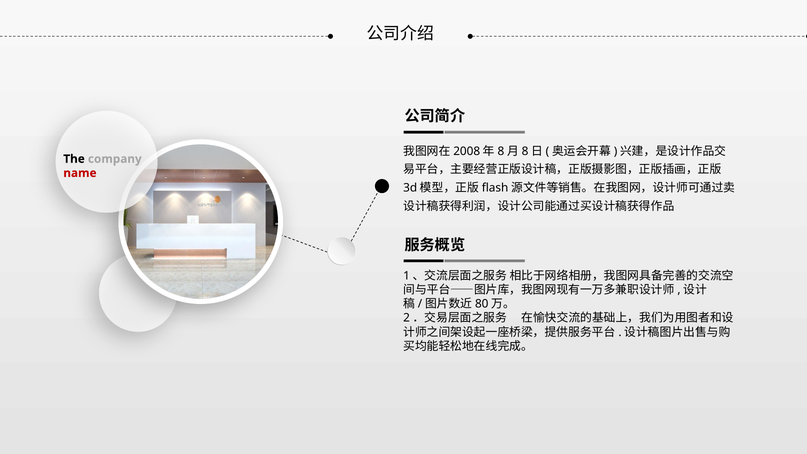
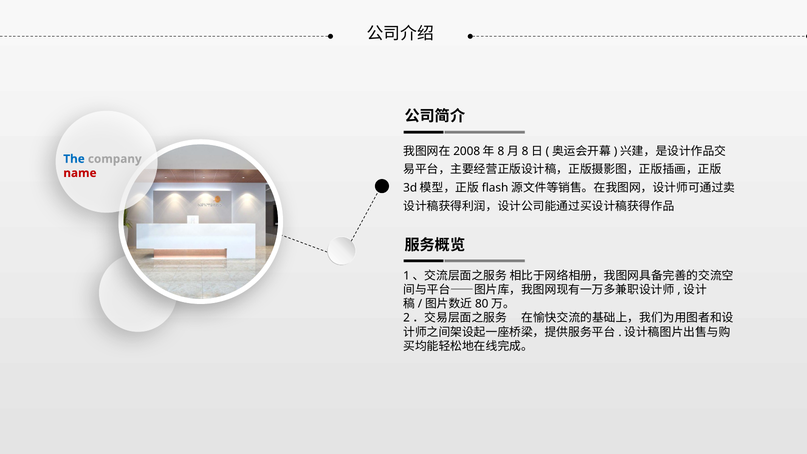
The colour: black -> blue (74, 159)
